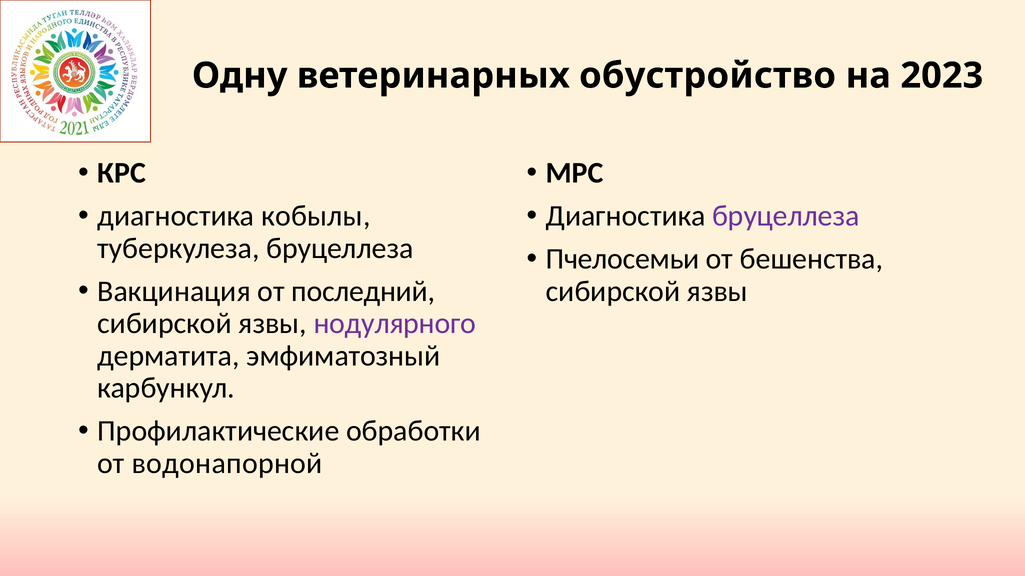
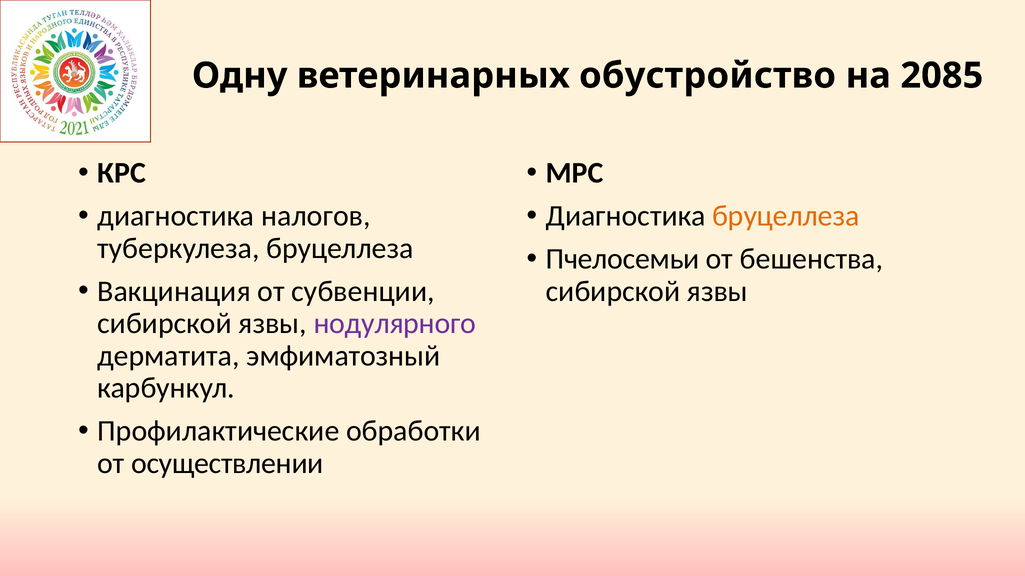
2023: 2023 -> 2085 (942, 76)
кобылы: кобылы -> налогов (316, 216)
бруцеллеза colour: purple -> orange (786, 216)
последний: последний -> субвенции (363, 292)
водонапорной: водонапорной -> осуществлении (227, 464)
